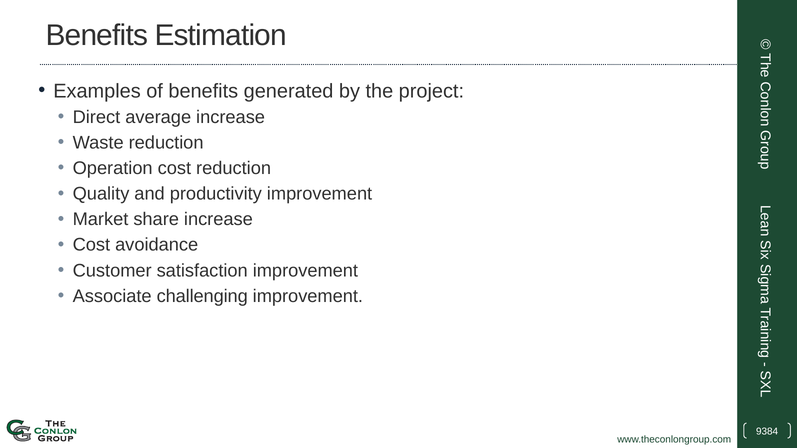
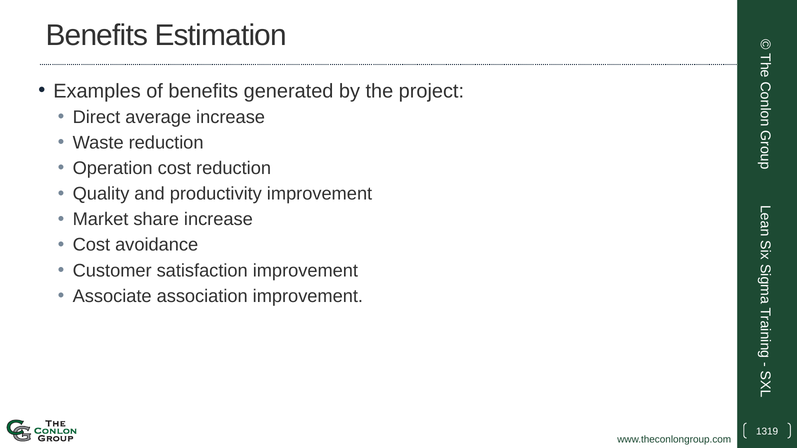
challenging: challenging -> association (202, 296)
9384: 9384 -> 1319 (767, 432)
